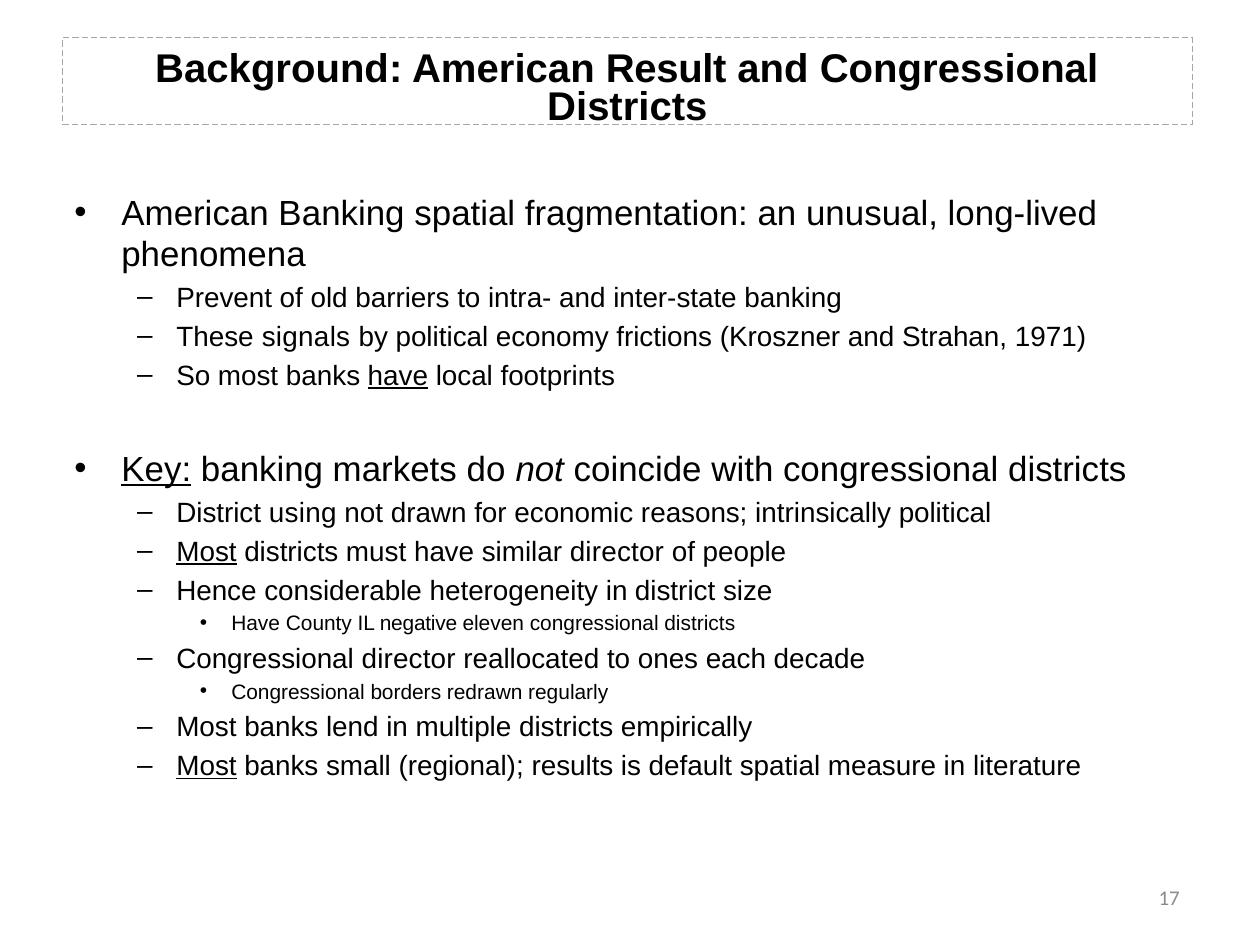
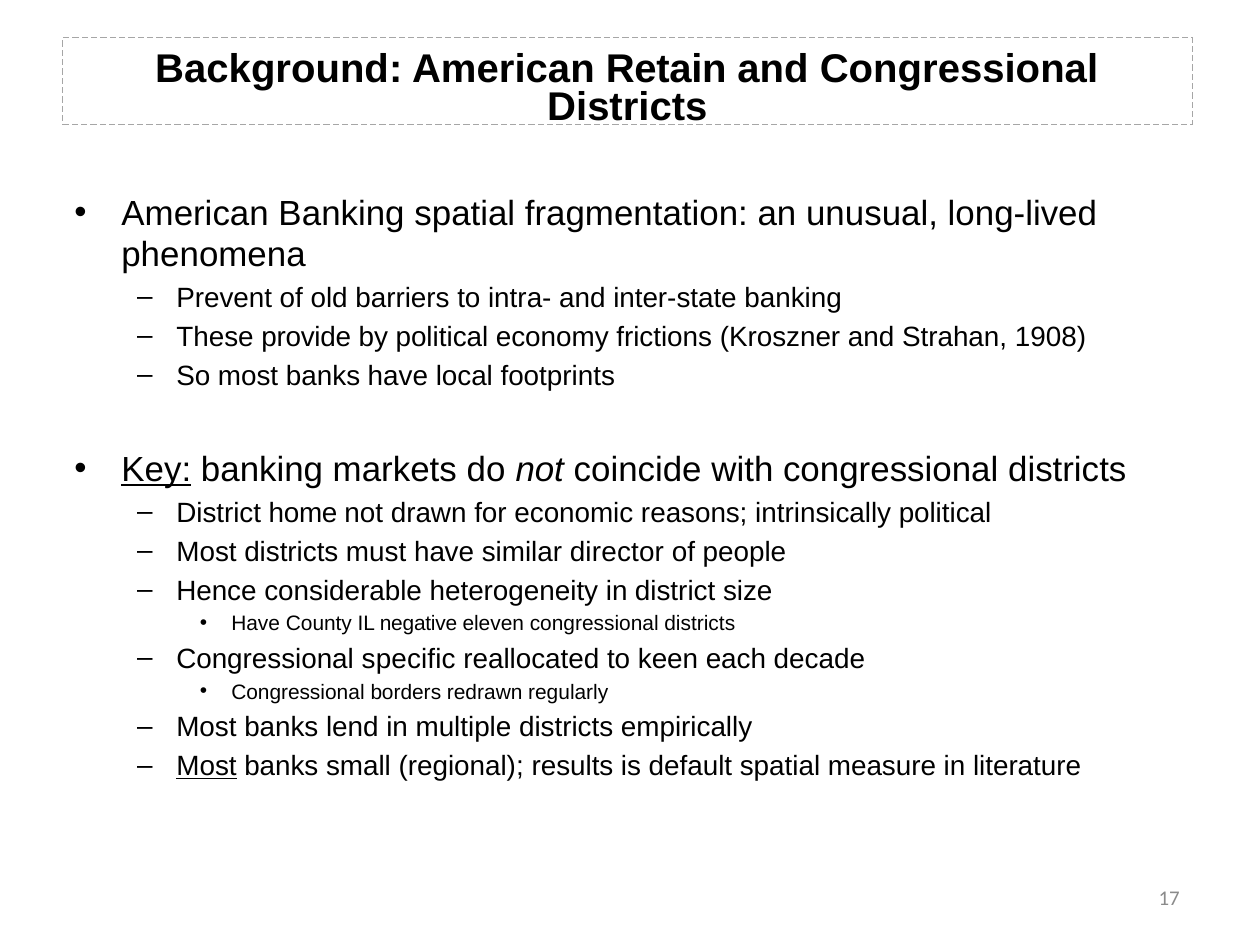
Result: Result -> Retain (666, 69)
signals: signals -> provide (306, 337)
1971: 1971 -> 1908 (1050, 337)
have underline: present -> none (398, 376)
using: using -> home (303, 513)
Most underline: present -> none (207, 552)
Congressional director: director -> specific (409, 659)
ones: ones -> keen (668, 659)
